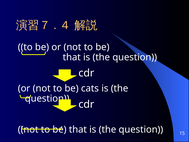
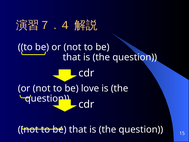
cats: cats -> love (90, 88)
